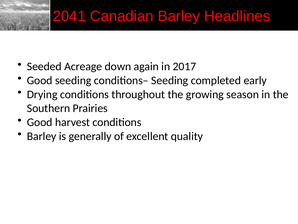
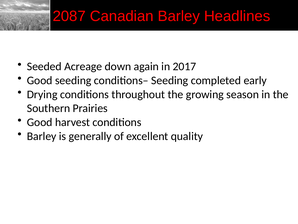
2041: 2041 -> 2087 (69, 16)
